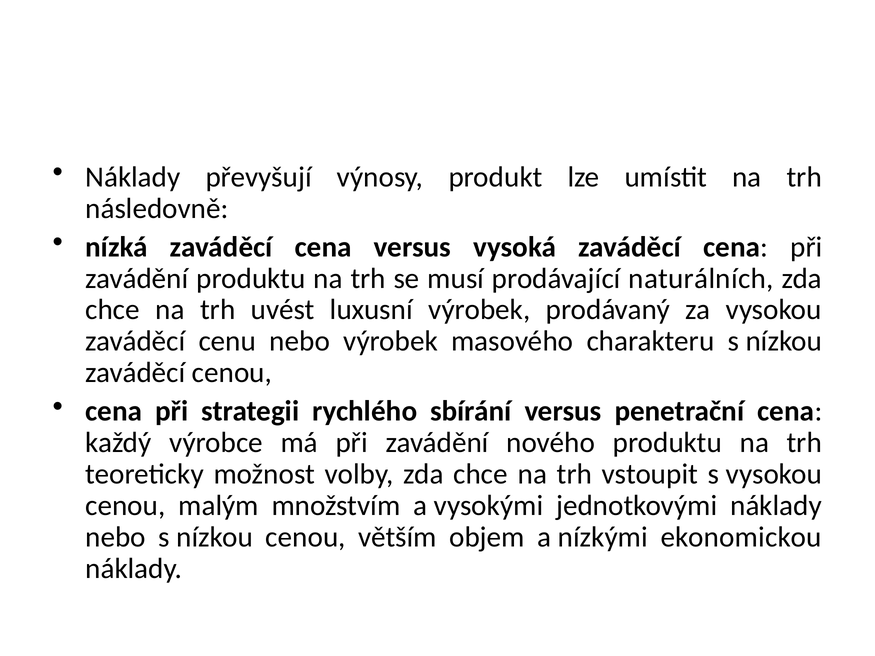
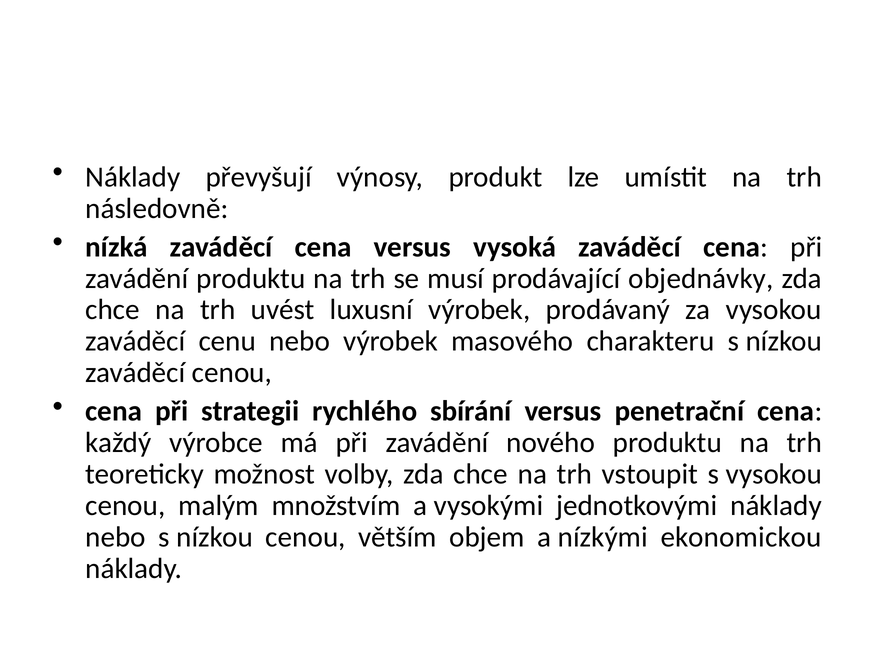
naturálních: naturálních -> objednávky (701, 279)
